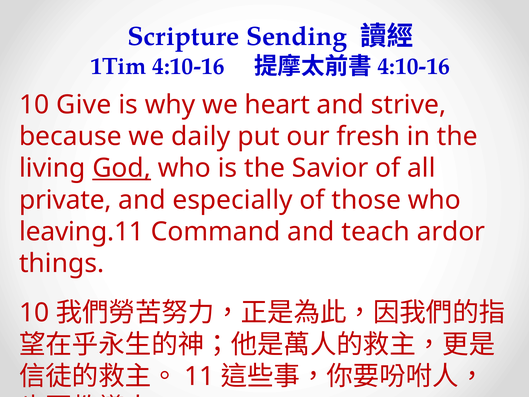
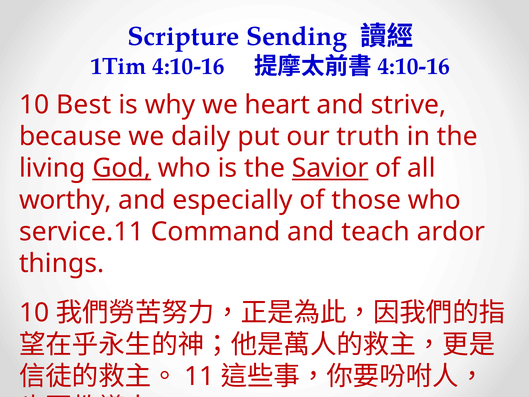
Give: Give -> Best (84, 105)
fresh: fresh -> truth (368, 136)
Savior underline: none -> present (330, 168)
private: private -> worthy (65, 200)
leaving.11: leaving.11 -> service.11 (81, 232)
